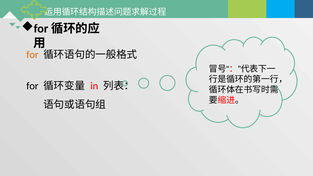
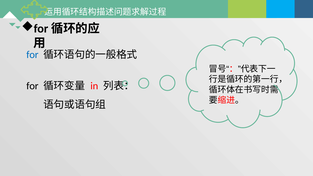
for colour: orange -> blue (32, 55)
